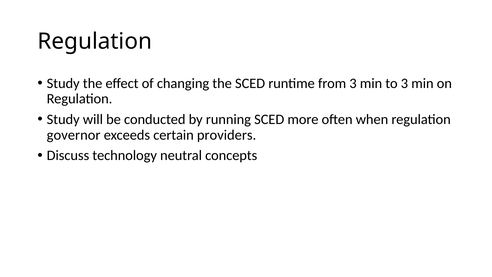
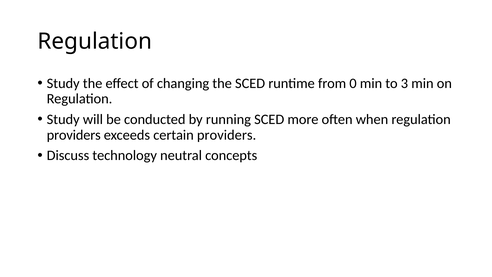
from 3: 3 -> 0 (353, 83)
governor: governor -> providers (74, 135)
